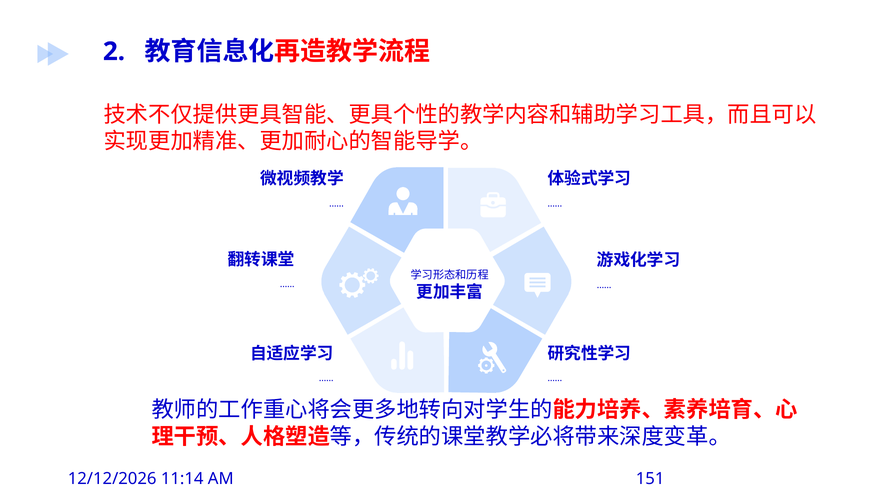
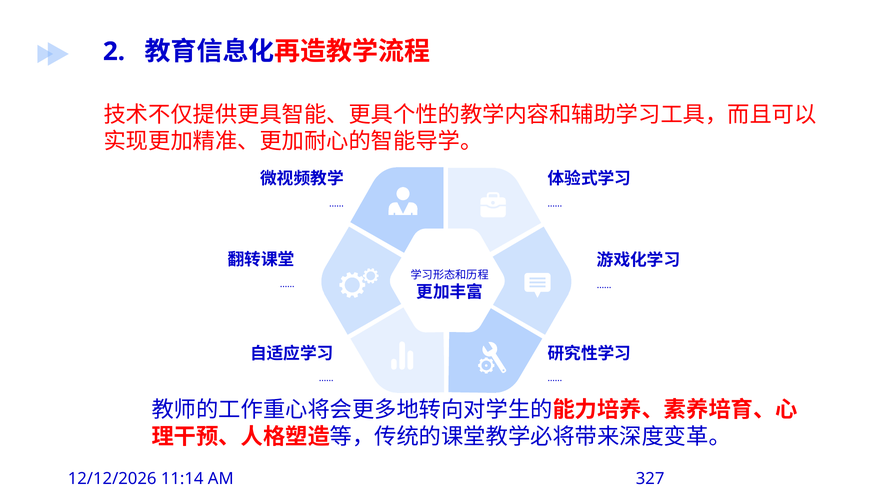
151: 151 -> 327 (650, 479)
